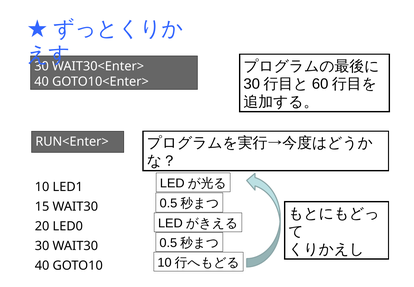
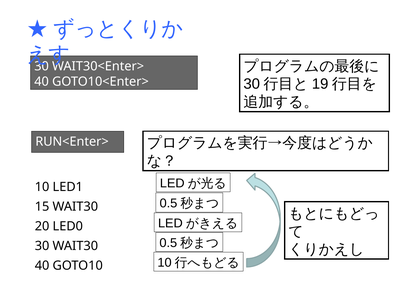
60: 60 -> 19 (320, 84)
